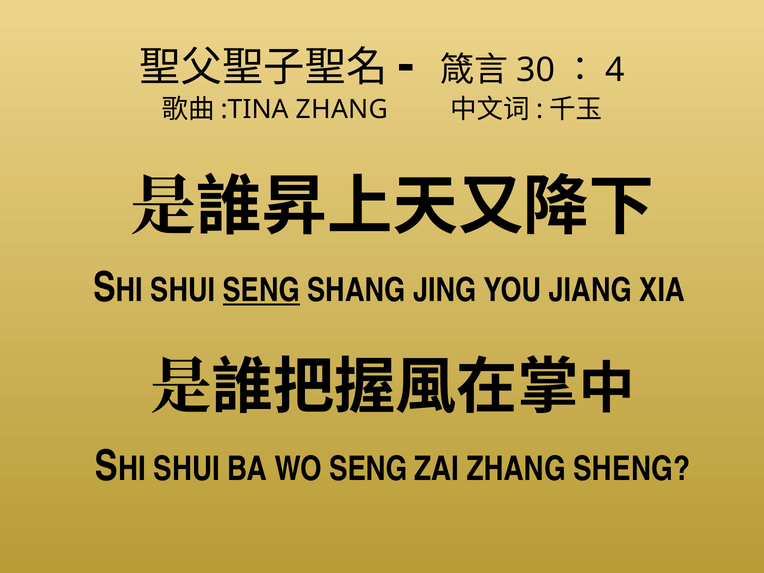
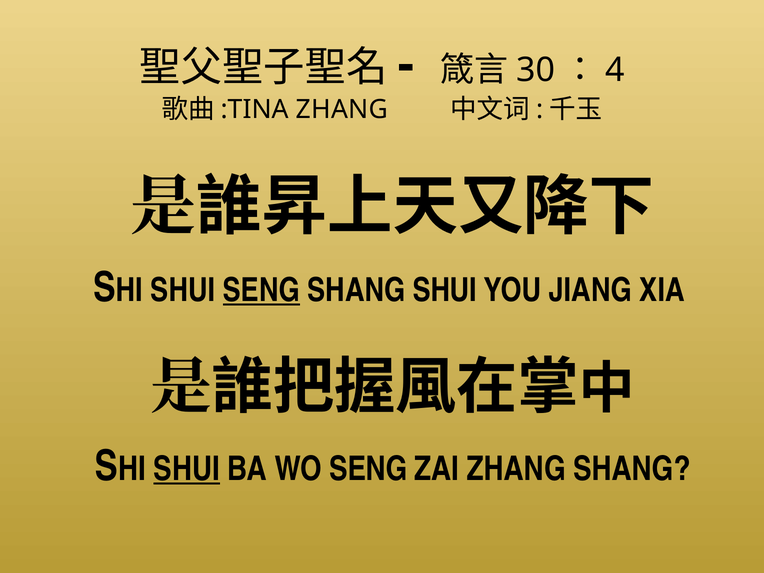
SHANG JING: JING -> SHUI (445, 290)
SHUI underline: none -> present (187, 469)
ZHANG SHENG: SHENG -> SHANG (632, 469)
